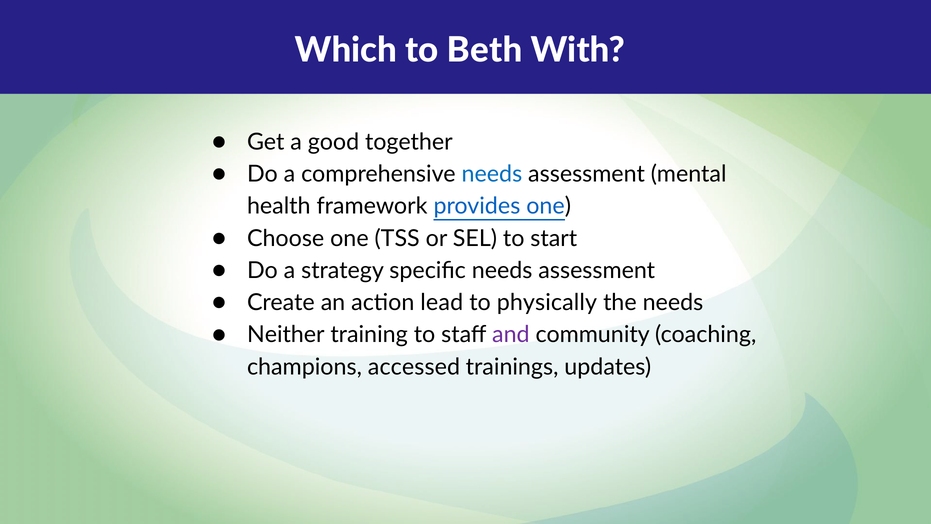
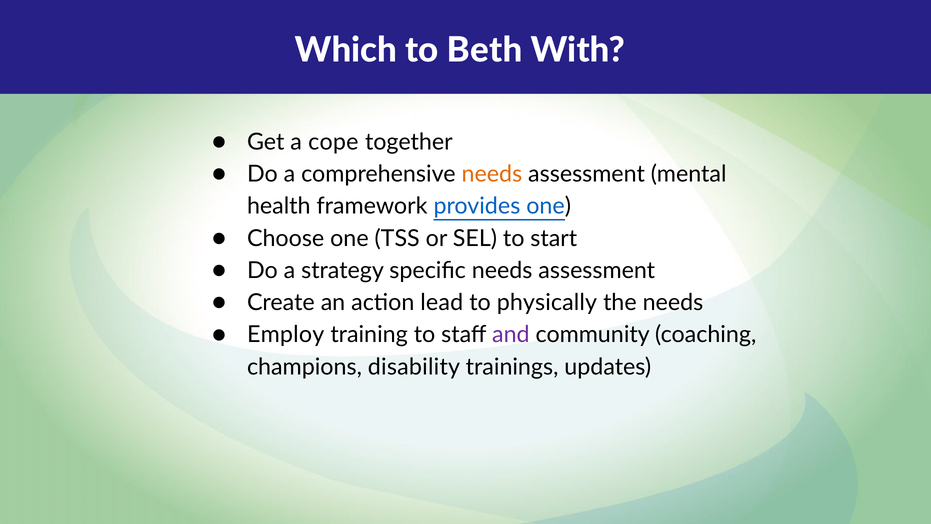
good: good -> cope (333, 142)
needs colour: blue -> orange (492, 174)
Neither: Neither -> Employ (286, 335)
accessed: accessed -> disability (414, 367)
